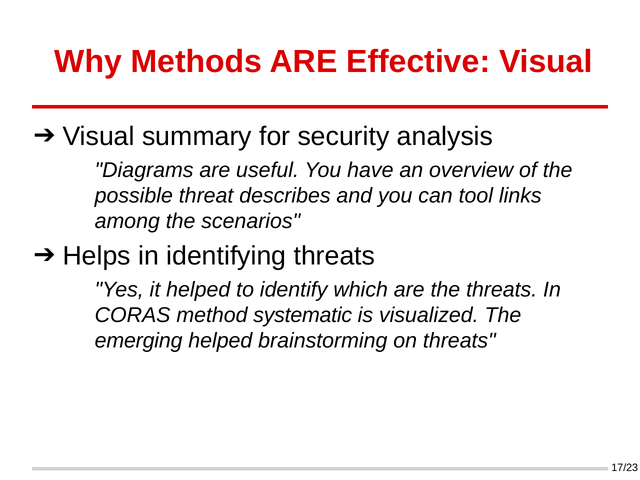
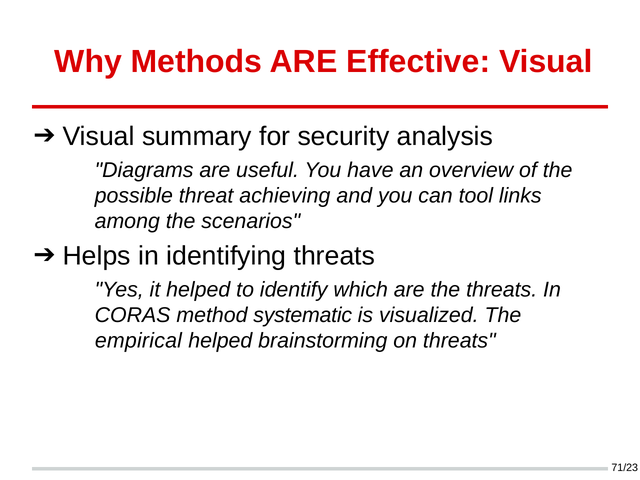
describes: describes -> achieving (285, 196)
emerging: emerging -> empirical (138, 341)
17/23: 17/23 -> 71/23 (625, 468)
